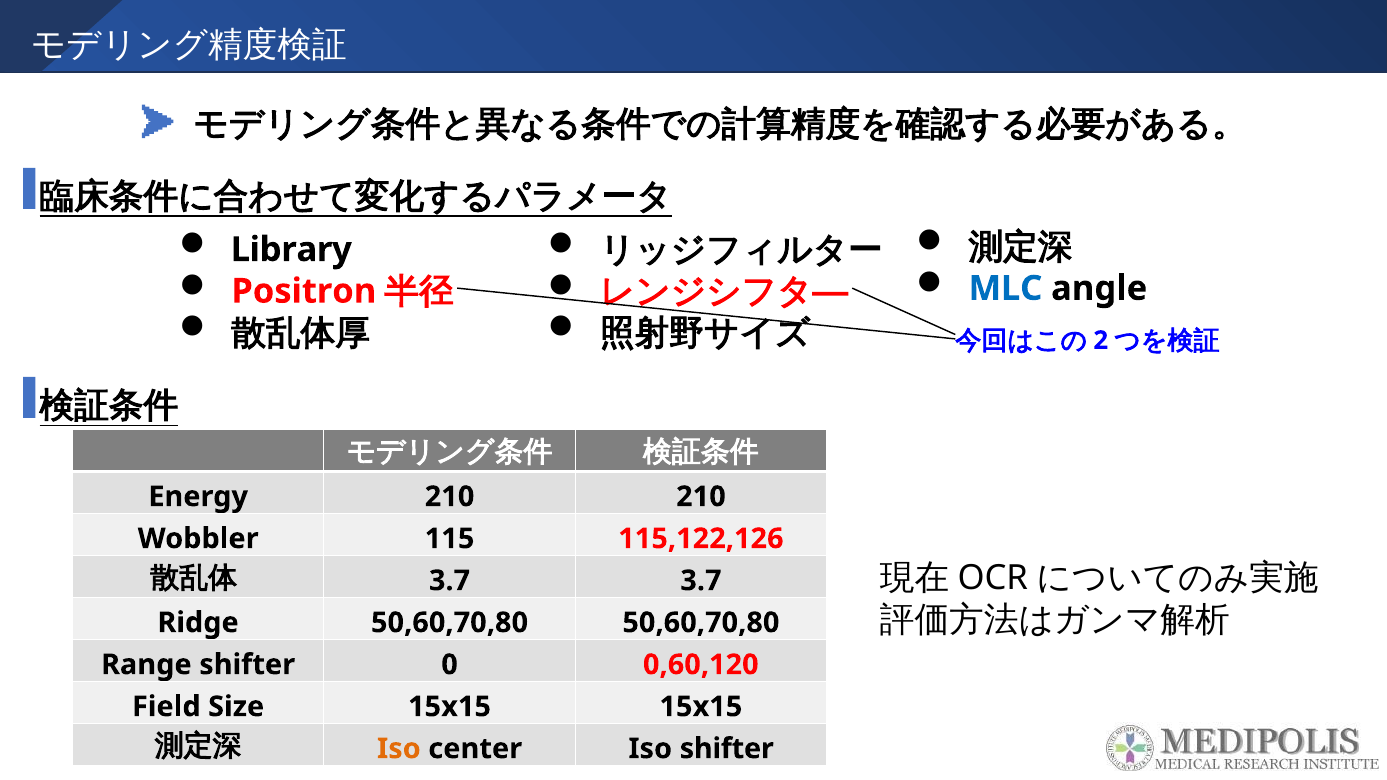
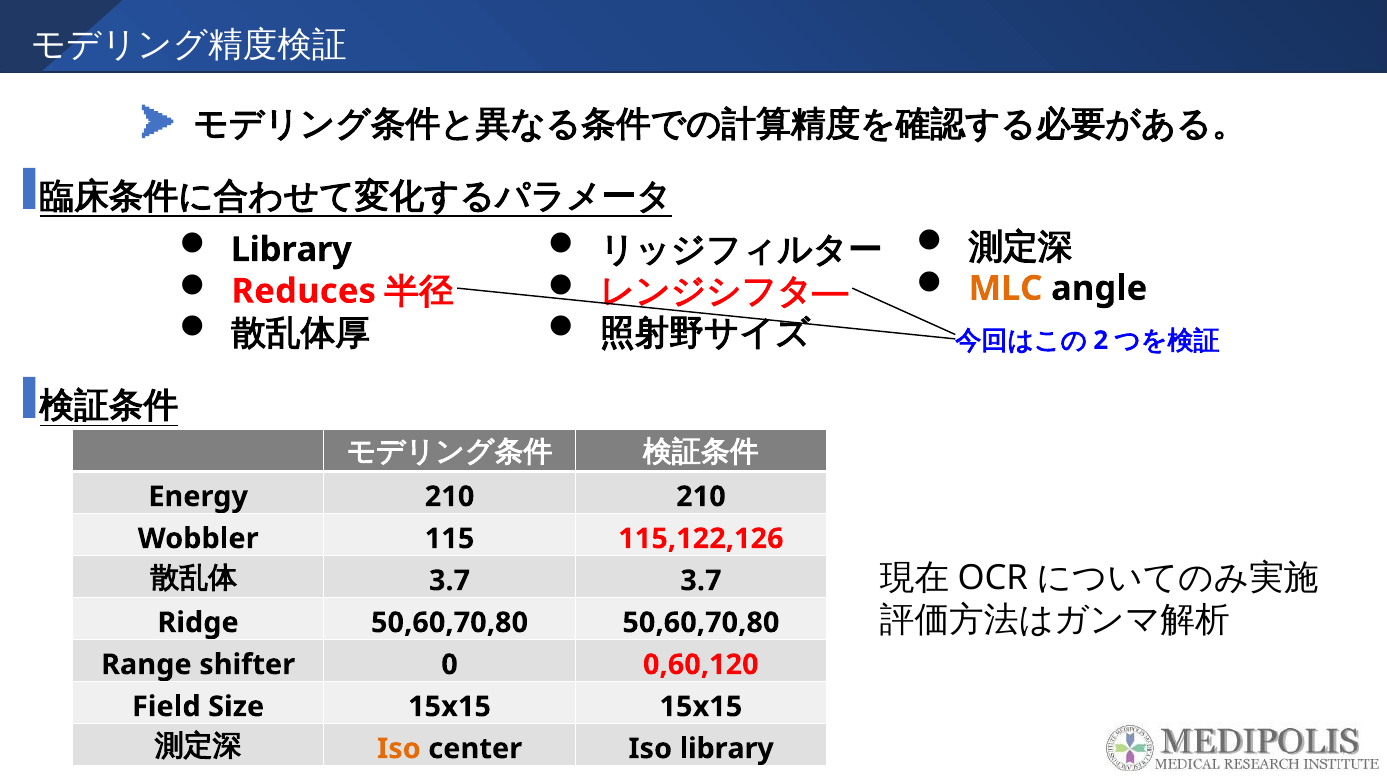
MLC colour: blue -> orange (1005, 288)
Positron: Positron -> Reduces (304, 291)
Iso shifter: shifter -> library (727, 749)
